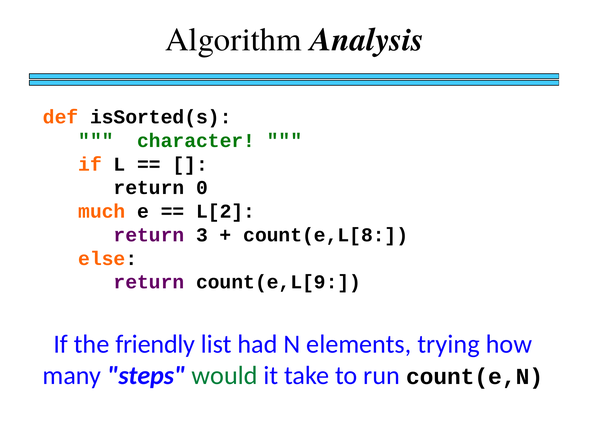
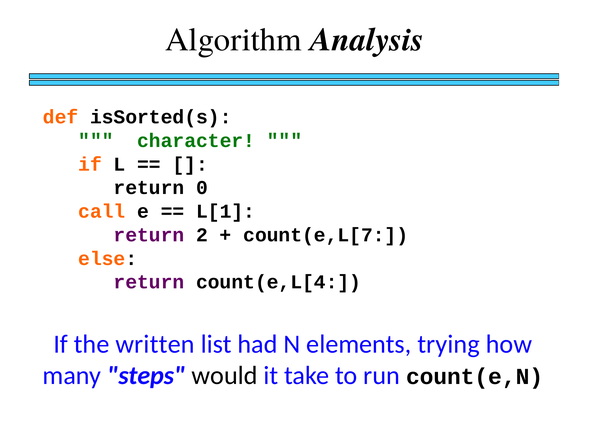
much: much -> call (102, 211)
L[2: L[2 -> L[1 (226, 211)
3: 3 -> 2 (202, 235)
count(e,L[8: count(e,L[8 -> count(e,L[7 (326, 235)
count(e,L[9: count(e,L[9 -> count(e,L[4 (279, 282)
friendly: friendly -> written (155, 344)
would colour: green -> black (225, 375)
